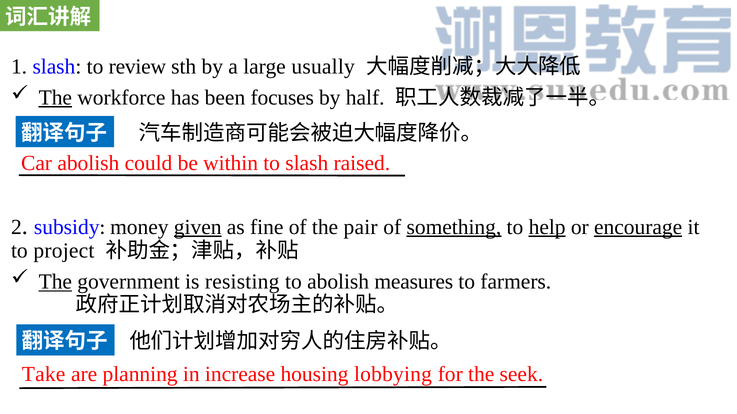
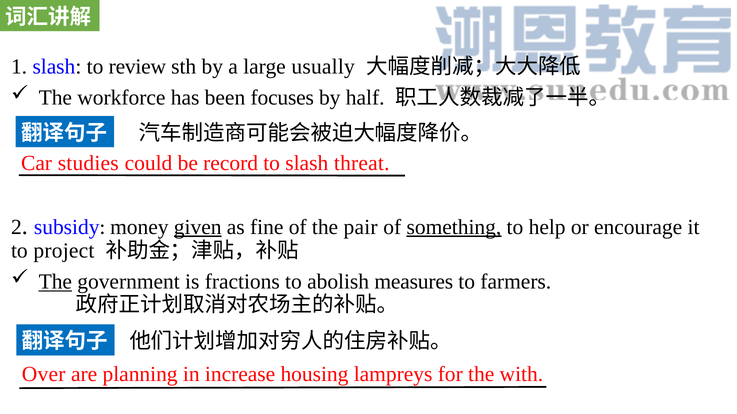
The underline: present -> none (55, 98)
Car abolish: abolish -> studies (88, 164)
within: within -> record (231, 164)
raised: raised -> threat (362, 164)
help underline: present -> none (547, 227)
encourage underline: present -> none (638, 227)
resisting: resisting -> fractions (242, 282)
Take: Take -> Over (44, 375)
lobbying: lobbying -> lampreys (393, 375)
seek: seek -> with (521, 375)
